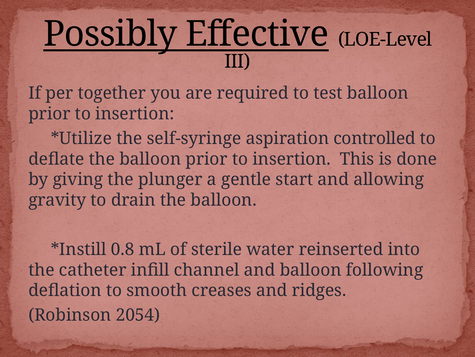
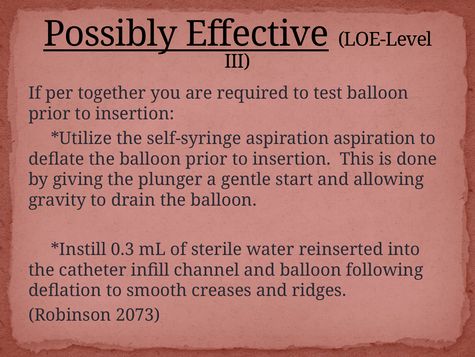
aspiration controlled: controlled -> aspiration (374, 138)
0.8: 0.8 -> 0.3 (123, 249)
2054: 2054 -> 2073 (138, 315)
